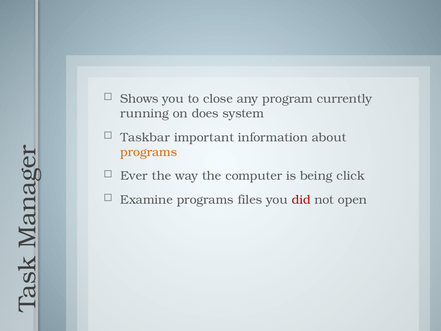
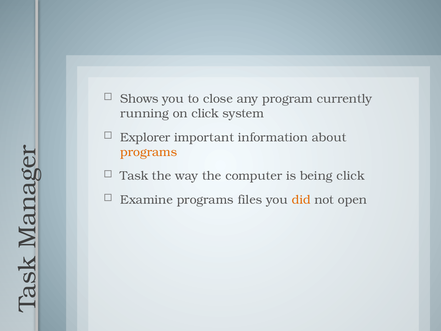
on does: does -> click (205, 113)
Taskbar: Taskbar -> Explorer (145, 137)
Ever: Ever -> Task (134, 176)
did colour: red -> orange (301, 200)
